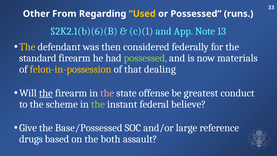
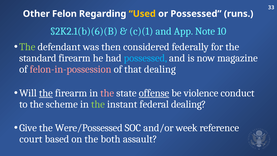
From: From -> Felon (64, 14)
13: 13 -> 10 (222, 31)
The colour: yellow -> light green (27, 47)
possessed colour: light green -> light blue (145, 58)
materials: materials -> magazine (237, 58)
felon-in-possession colour: yellow -> pink (71, 69)
offense underline: none -> present (154, 93)
greatest: greatest -> violence (201, 93)
federal believe: believe -> dealing (189, 104)
Base/Possessed: Base/Possessed -> Were/Possessed (89, 128)
large: large -> week (187, 128)
drugs: drugs -> court (31, 139)
